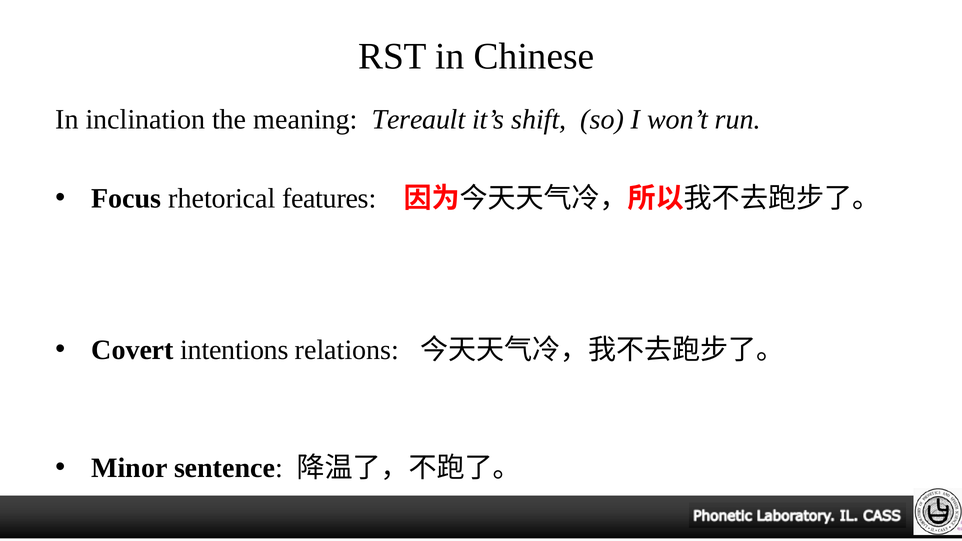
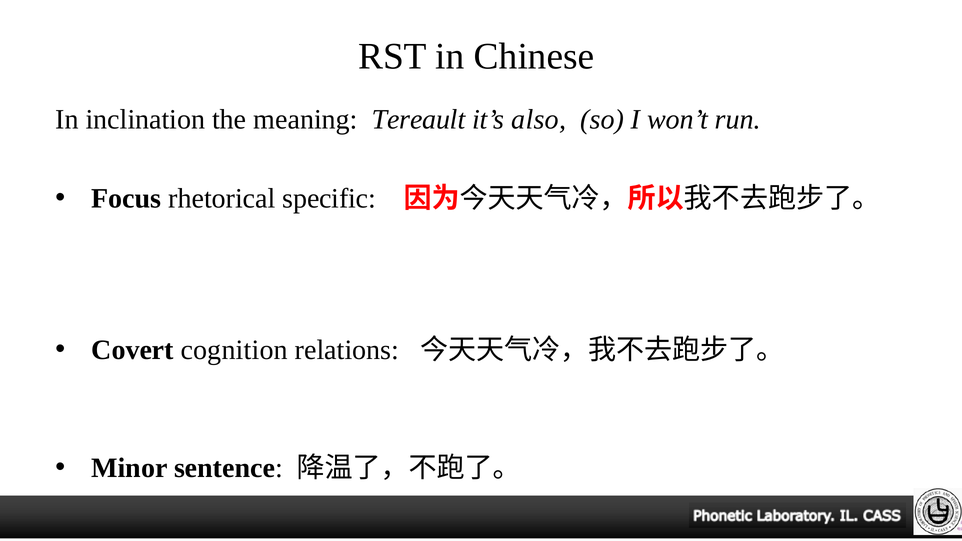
shift: shift -> also (539, 120)
features: features -> specific (329, 198)
intentions: intentions -> cognition (234, 350)
